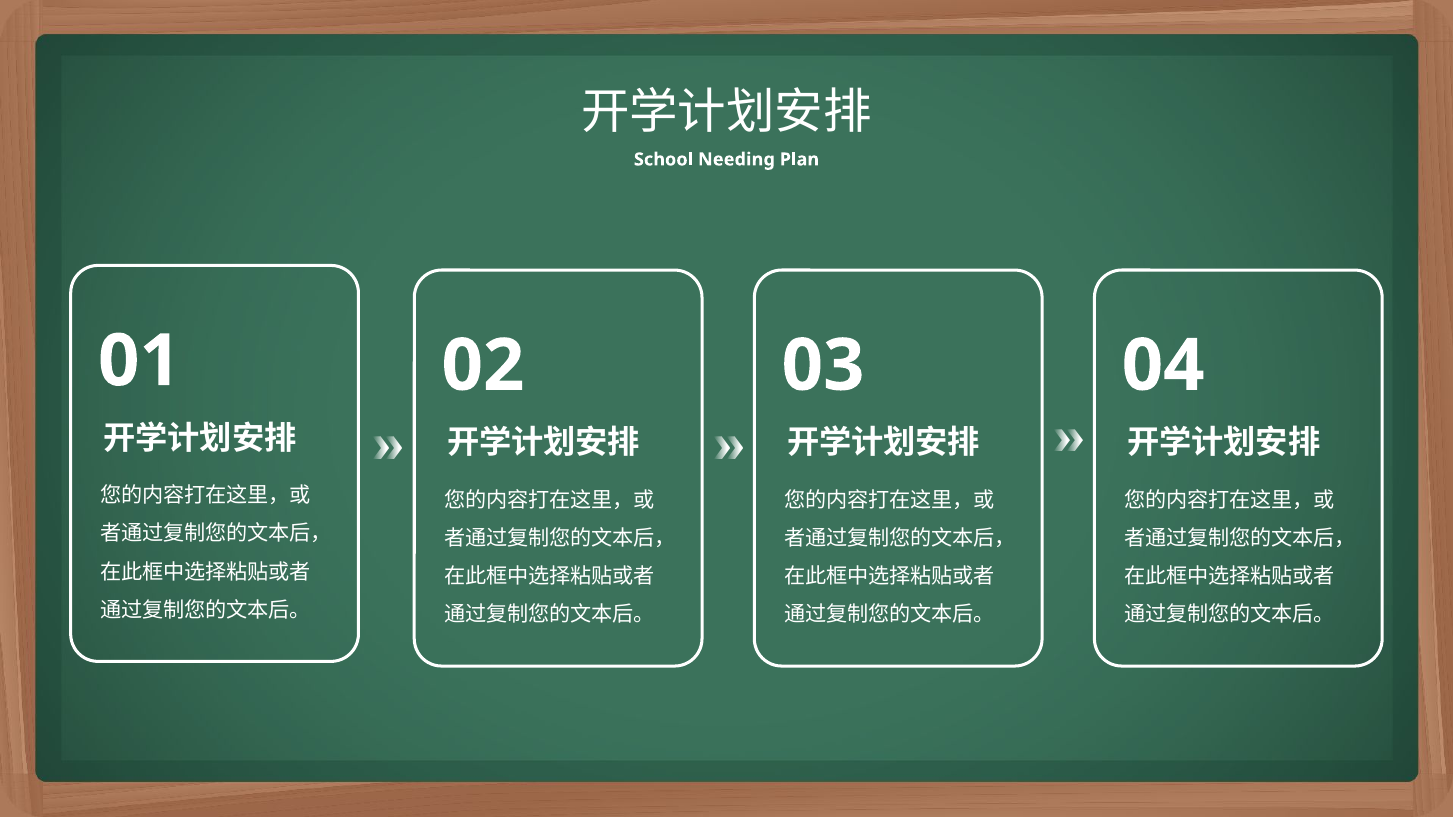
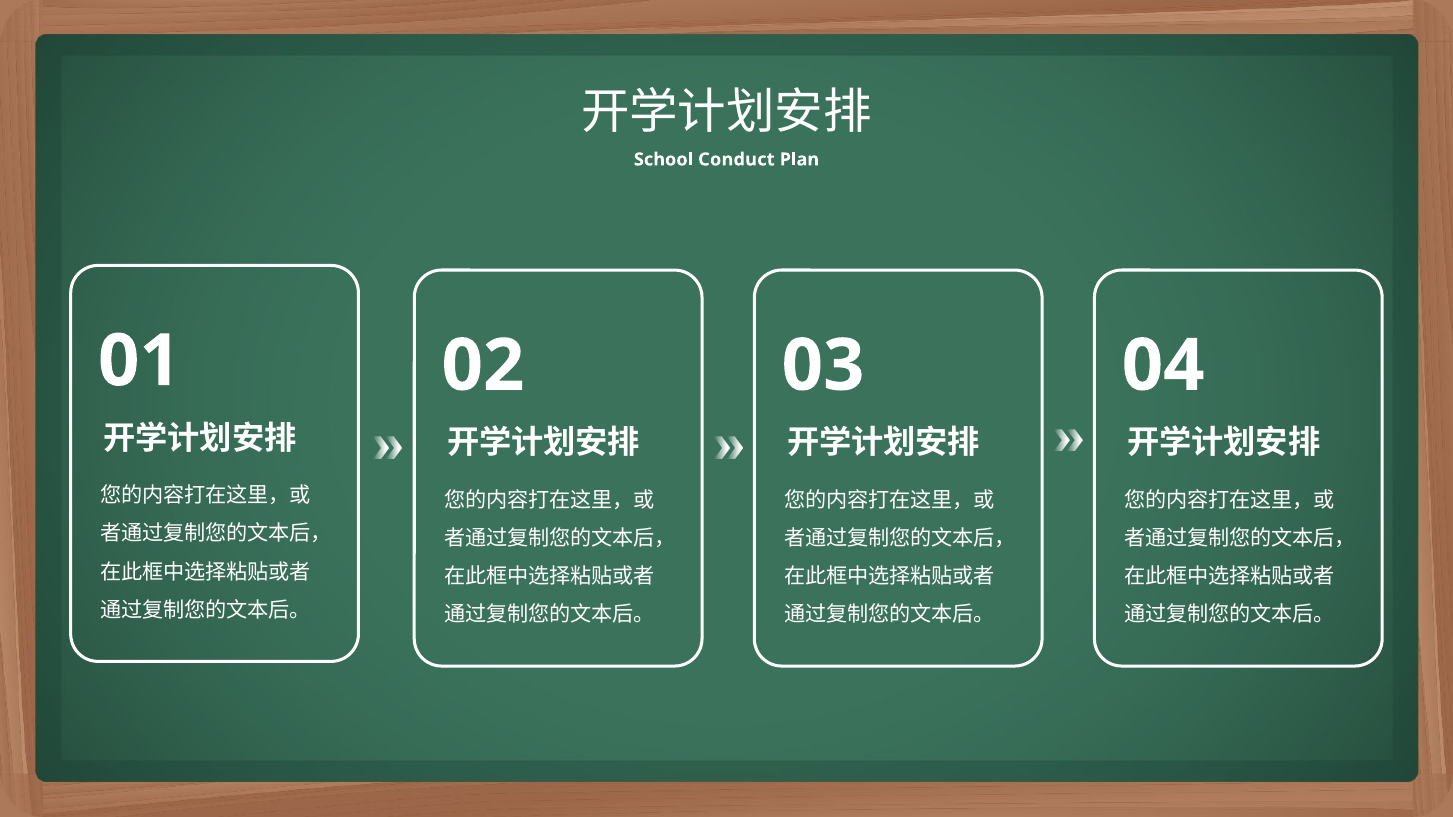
Needing: Needing -> Conduct (736, 160)
